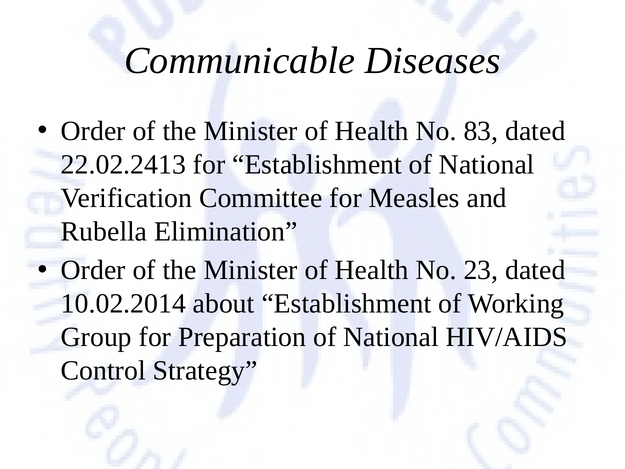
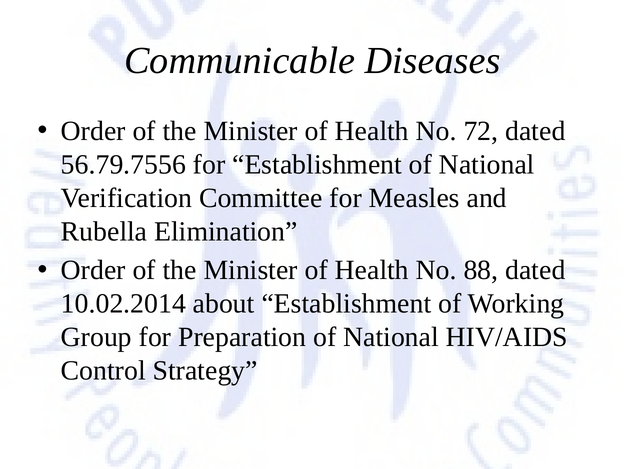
83: 83 -> 72 (481, 131)
22.02.2413: 22.02.2413 -> 56.79.7556 (123, 165)
23: 23 -> 88 (481, 270)
